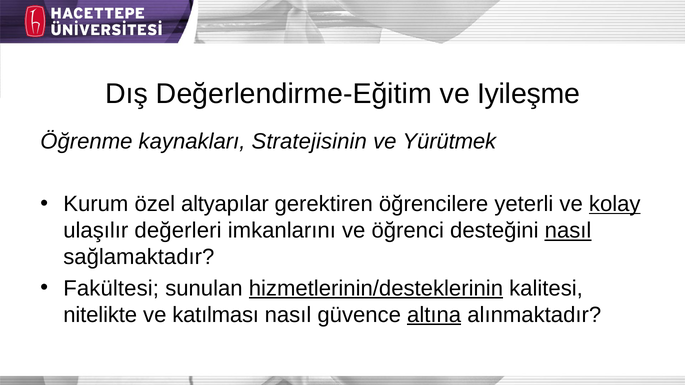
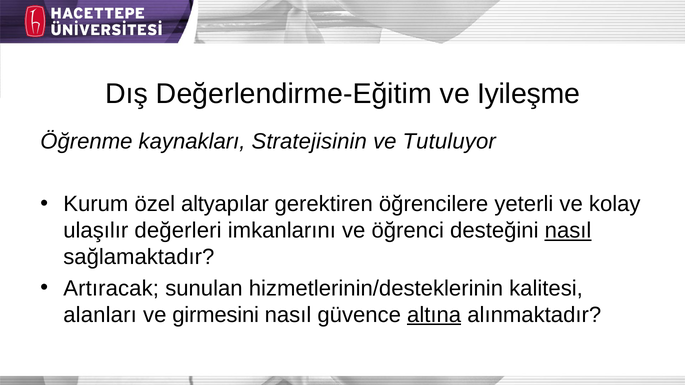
Yürütmek: Yürütmek -> Tutuluyor (449, 142)
kolay underline: present -> none (615, 204)
Fakültesi: Fakültesi -> Artıracak (111, 289)
hizmetlerinin/desteklerinin underline: present -> none (376, 289)
nitelikte: nitelikte -> alanları (100, 315)
katılması: katılması -> girmesini (216, 315)
